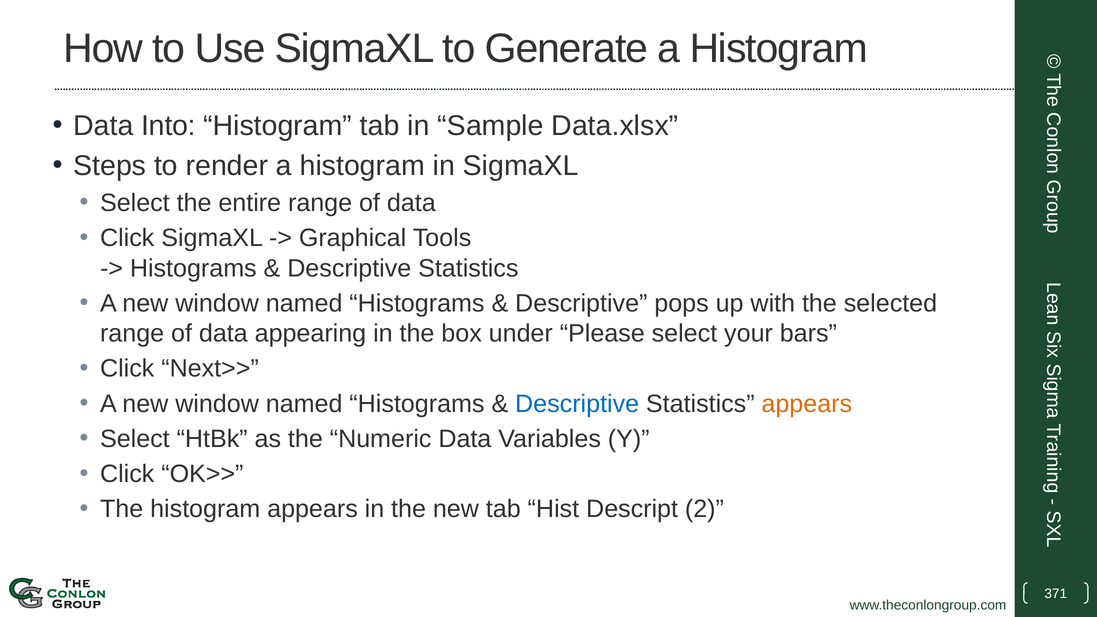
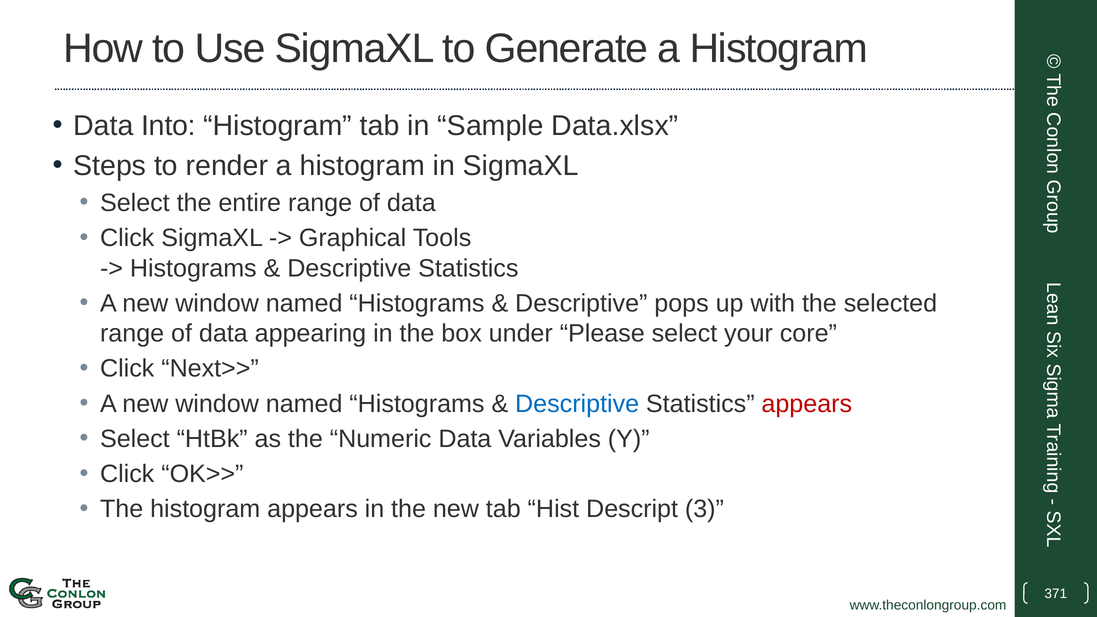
bars: bars -> core (808, 333)
appears colour: orange -> red (807, 404)
2: 2 -> 3 (704, 509)
